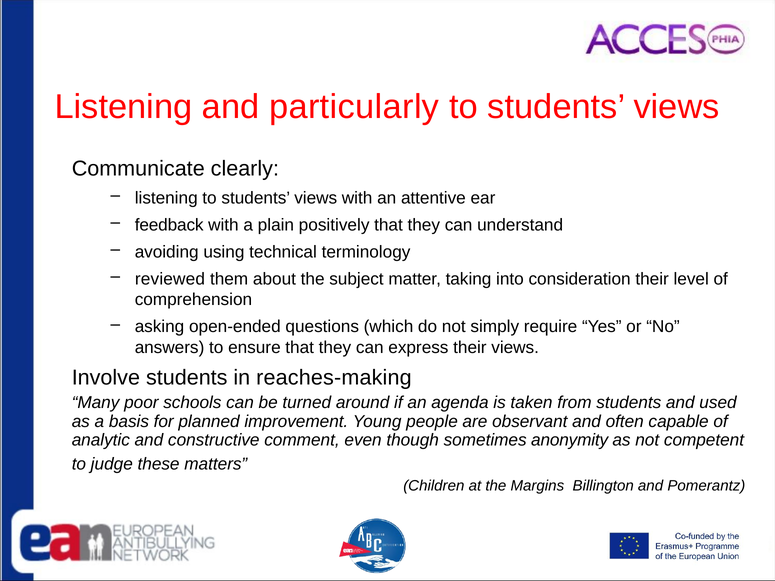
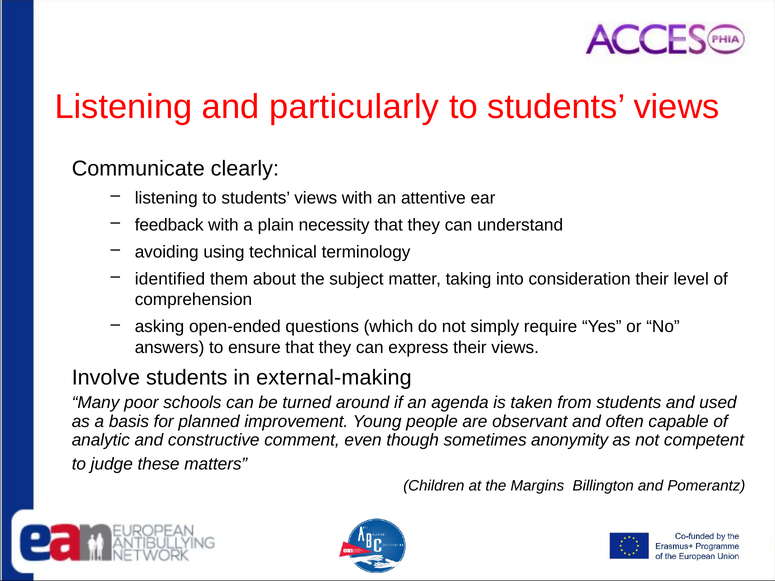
positively: positively -> necessity (334, 225)
reviewed: reviewed -> identified (170, 279)
reaches-making: reaches-making -> external-making (334, 378)
